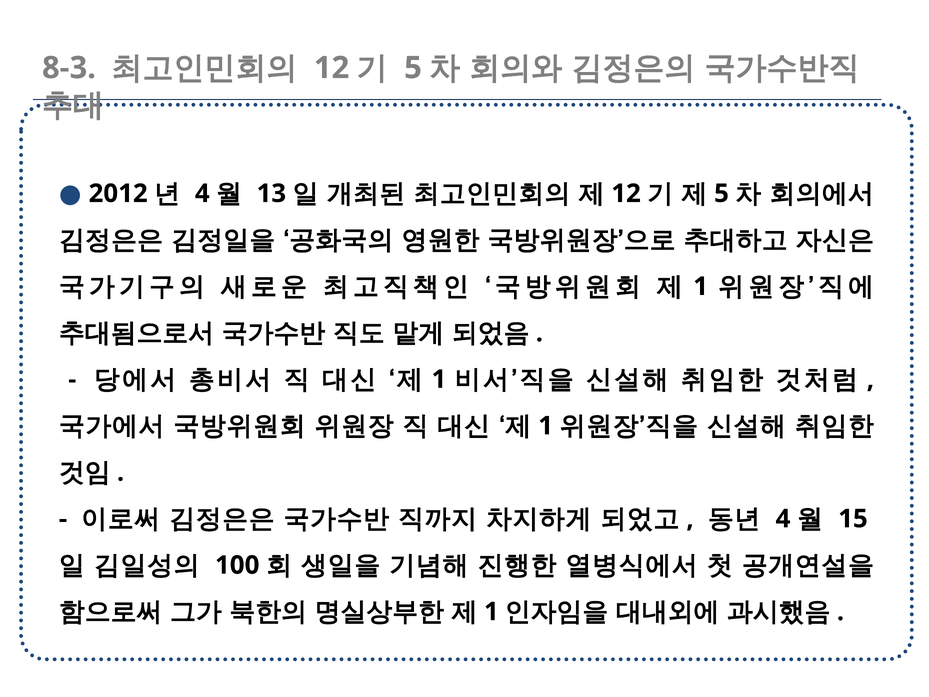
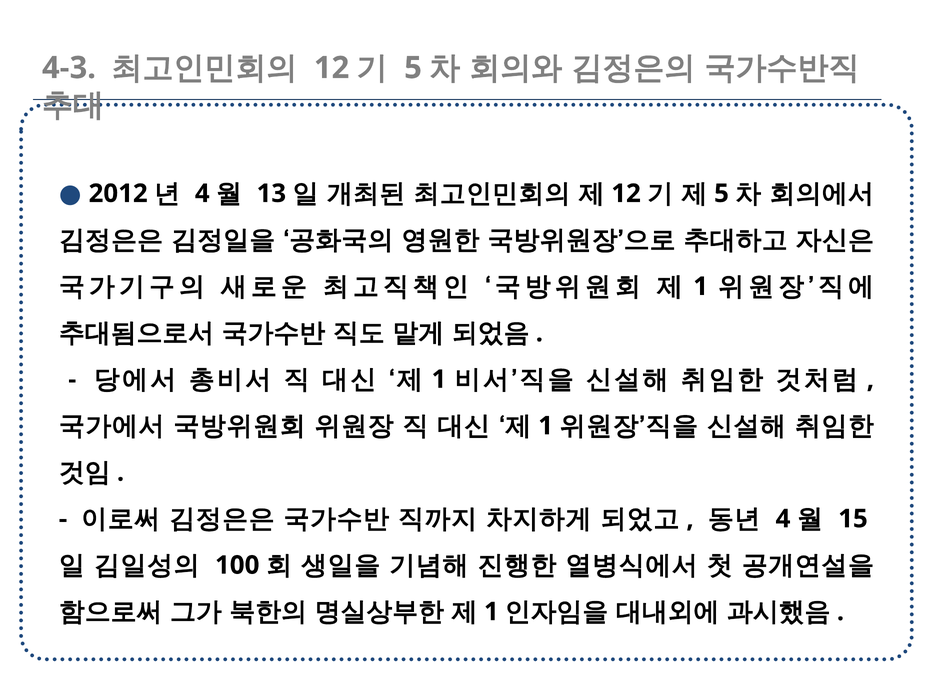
8-3: 8-3 -> 4-3 (69, 68)
